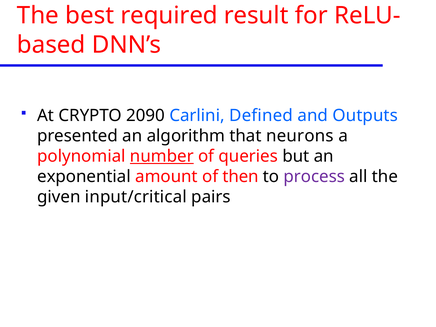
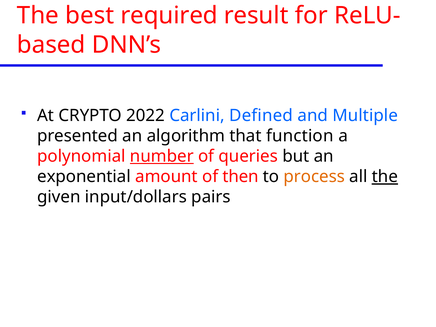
2090: 2090 -> 2022 (146, 116)
Outputs: Outputs -> Multiple (365, 116)
neurons: neurons -> function (300, 136)
process colour: purple -> orange (314, 177)
the underline: none -> present (385, 177)
input/critical: input/critical -> input/dollars (136, 197)
